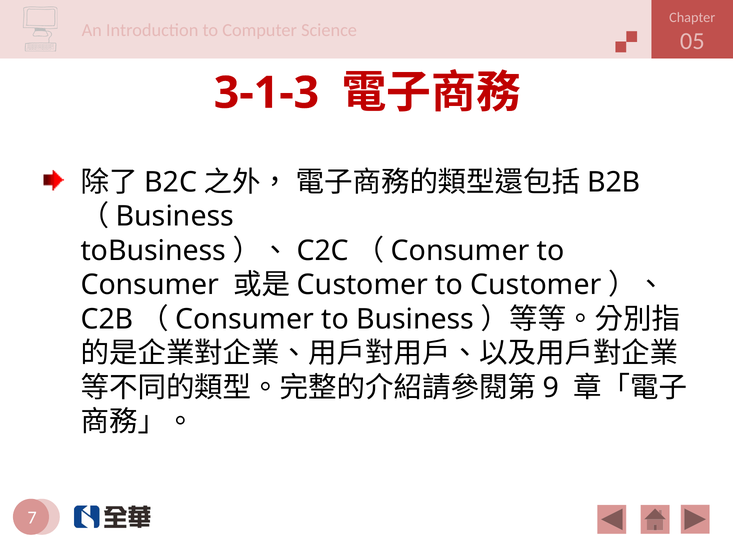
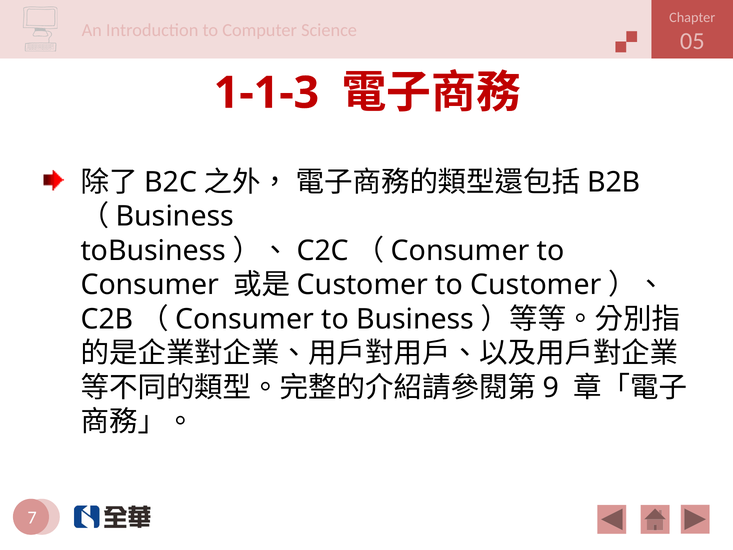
3-1-3: 3-1-3 -> 1-1-3 (266, 93)
